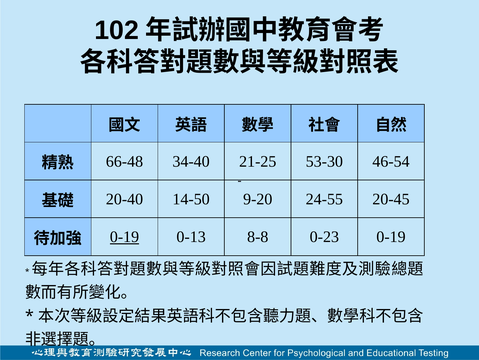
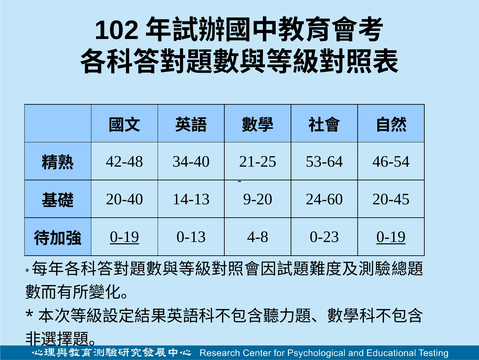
66-48: 66-48 -> 42-48 (124, 161)
53-30: 53-30 -> 53-64 (324, 161)
14-50: 14-50 -> 14-13 (191, 199)
24-55: 24-55 -> 24-60 (324, 199)
8-8: 8-8 -> 4-8 (258, 237)
0-19 underline: none -> present (391, 237)
